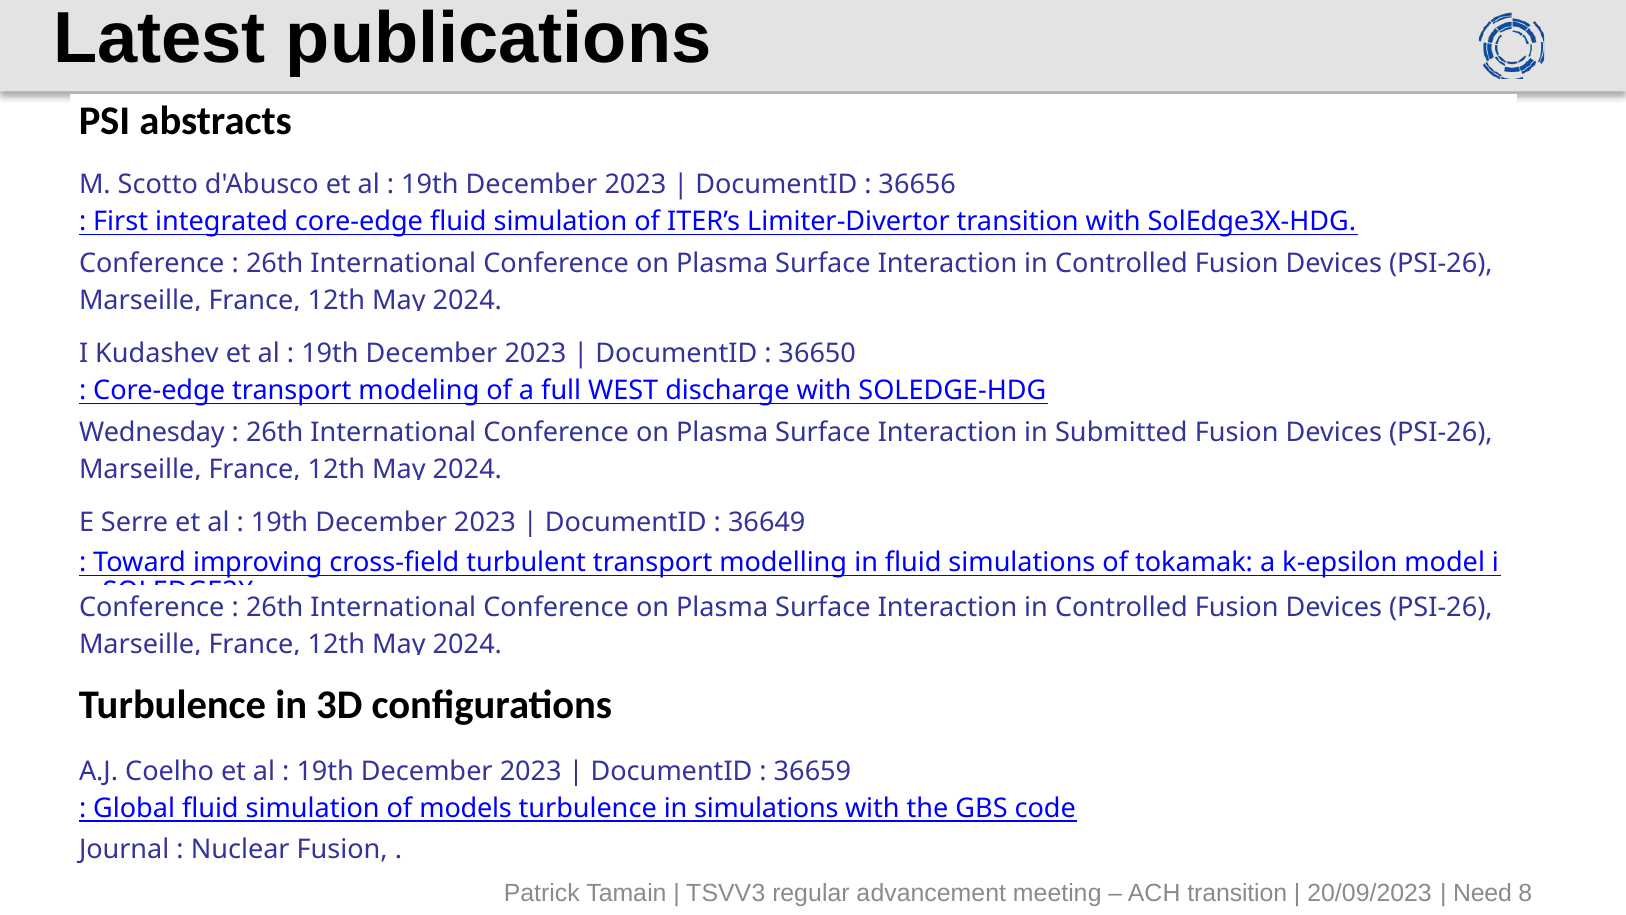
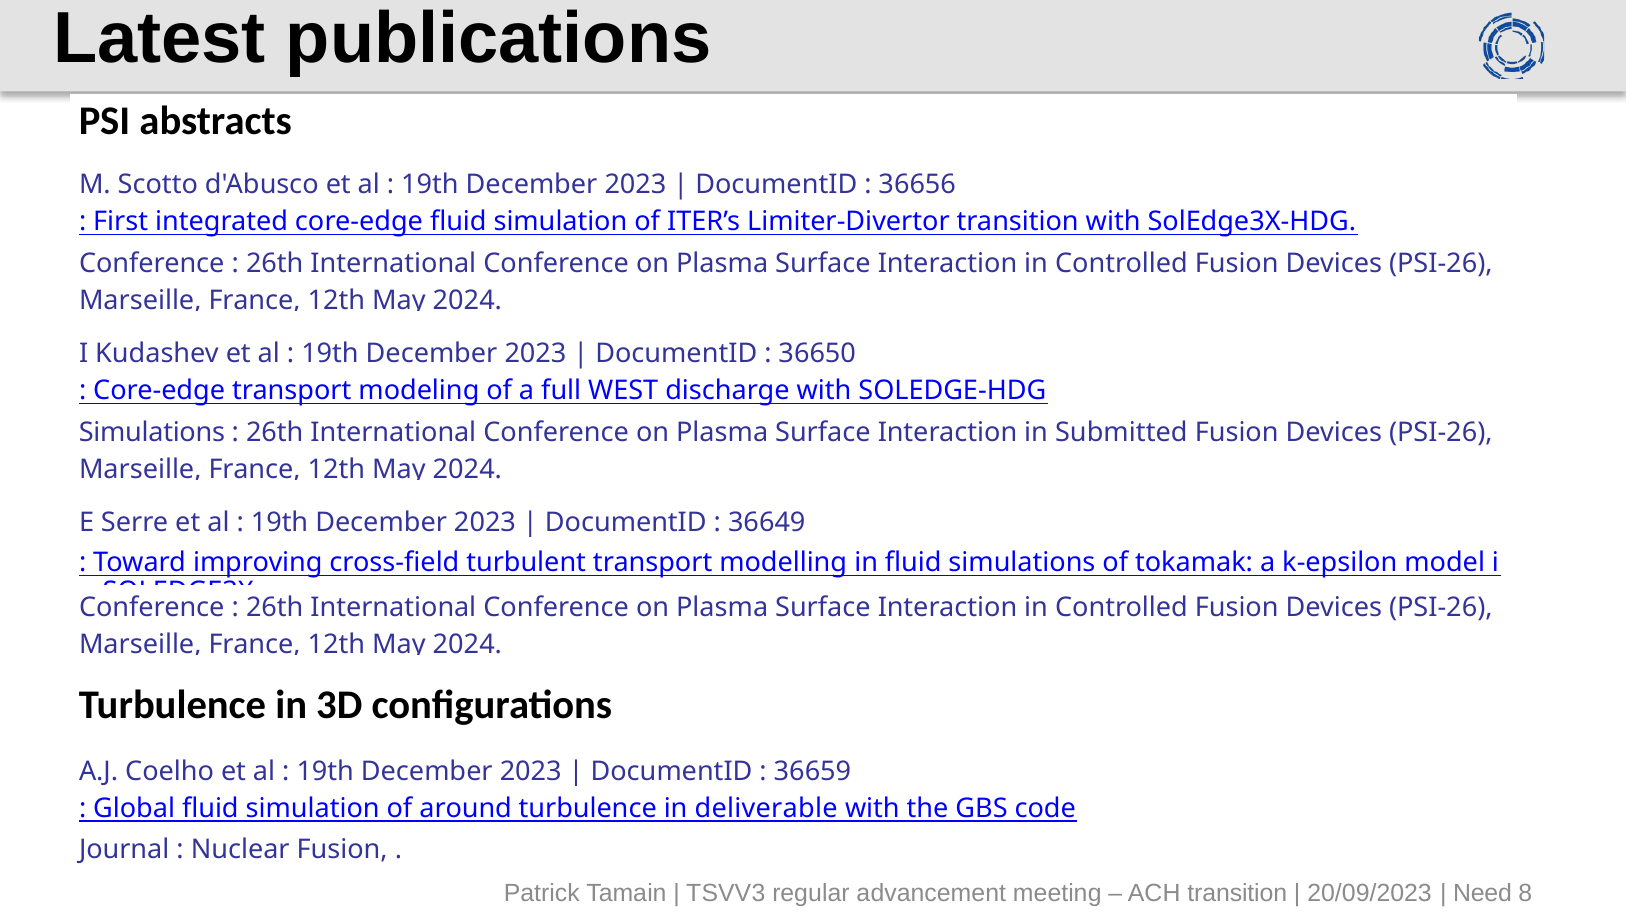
Wednesday: Wednesday -> Simulations (152, 432)
models: models -> around (466, 808)
in simulations: simulations -> deliverable (766, 808)
